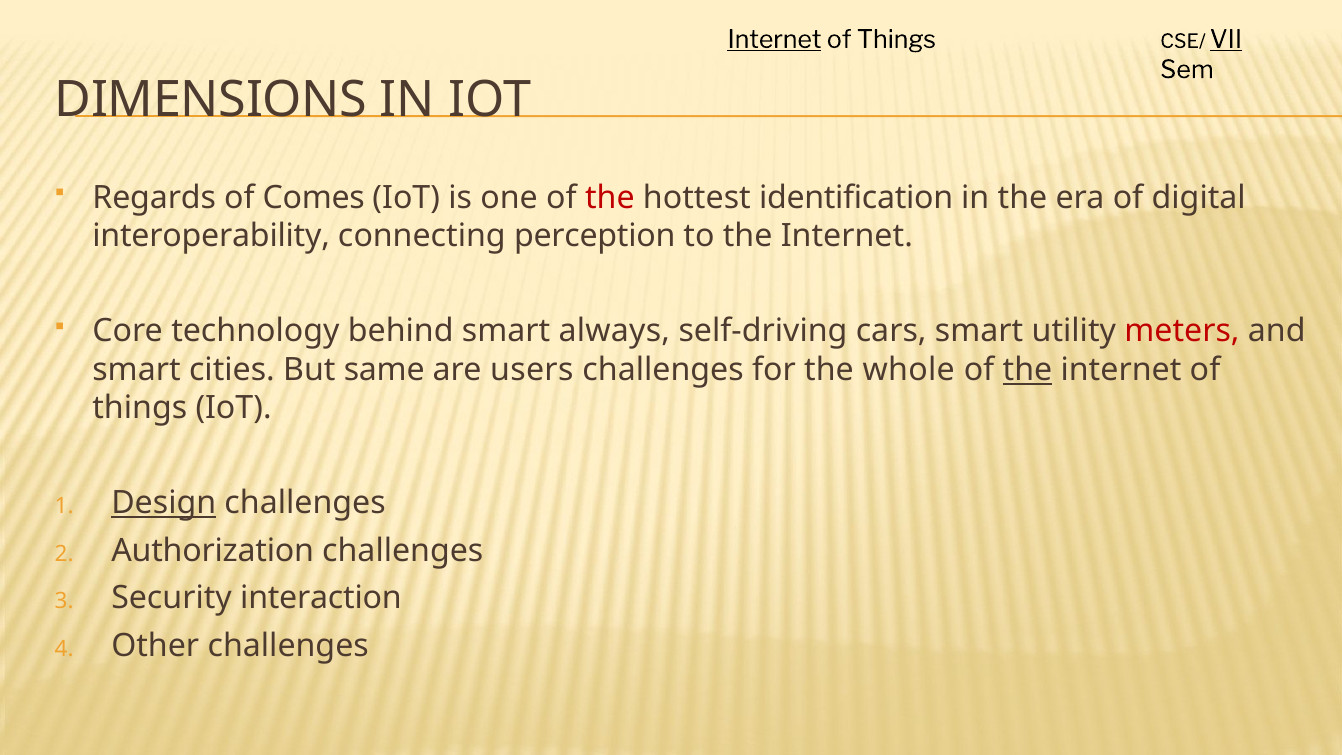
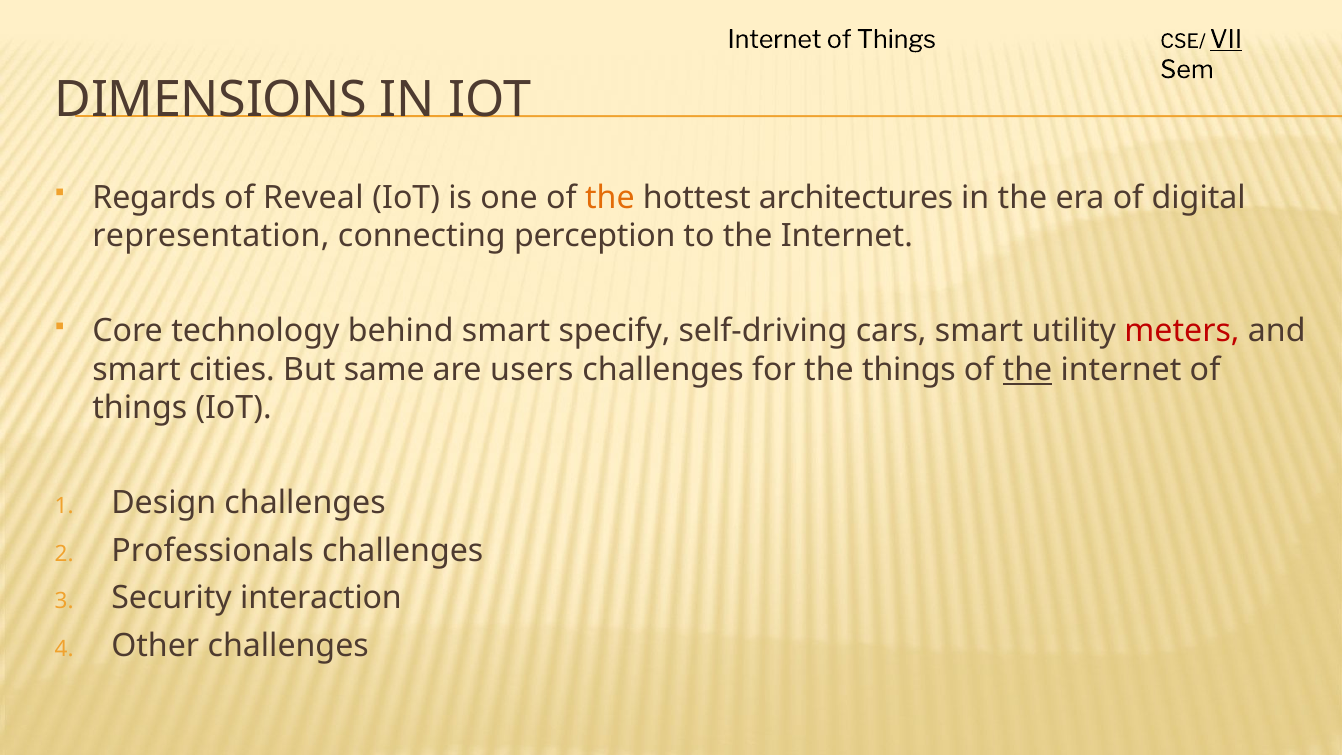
Internet underline: present -> none (775, 40)
Comes: Comes -> Reveal (313, 198)
the colour: red -> orange (610, 198)
identification: identification -> architectures (856, 198)
interoperability: interoperability -> representation (211, 236)
always: always -> specify (615, 331)
the whole: whole -> things (909, 370)
Design underline: present -> none (164, 503)
Authorization: Authorization -> Professionals (213, 551)
